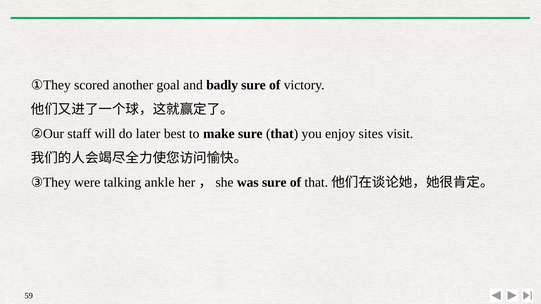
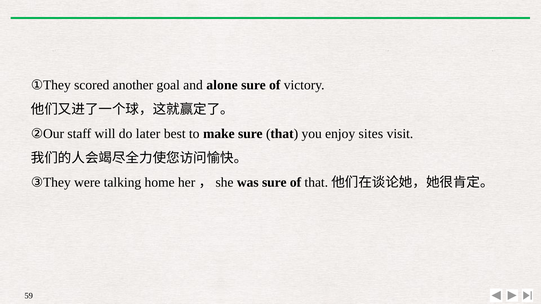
badly: badly -> alone (222, 85)
ankle: ankle -> home (160, 182)
